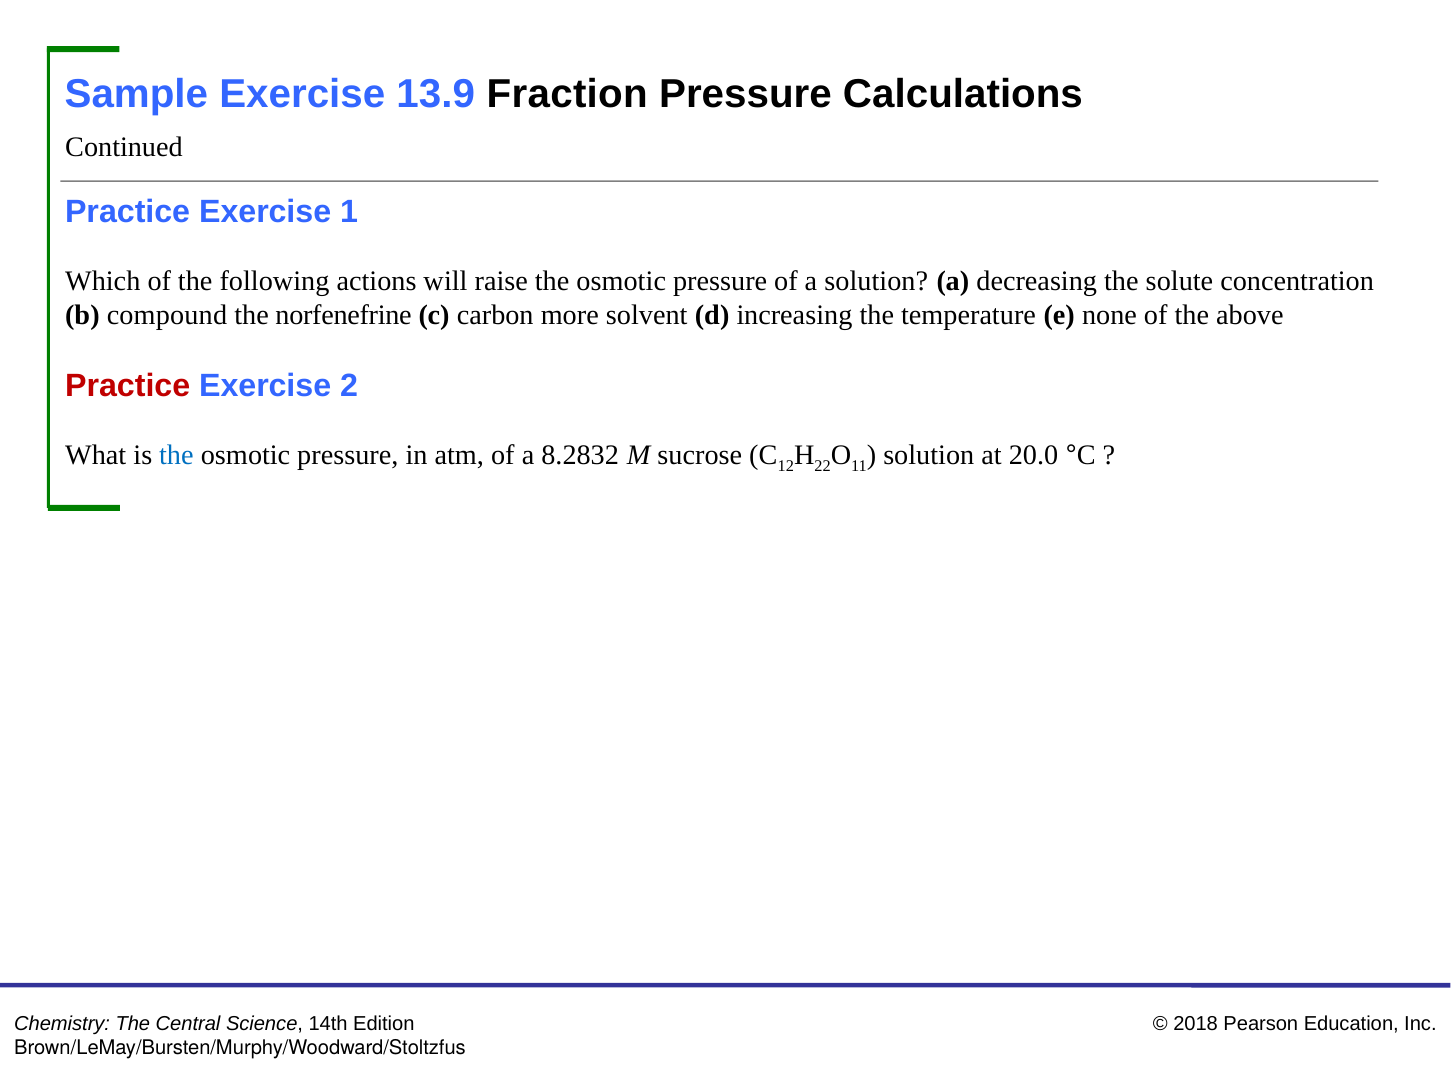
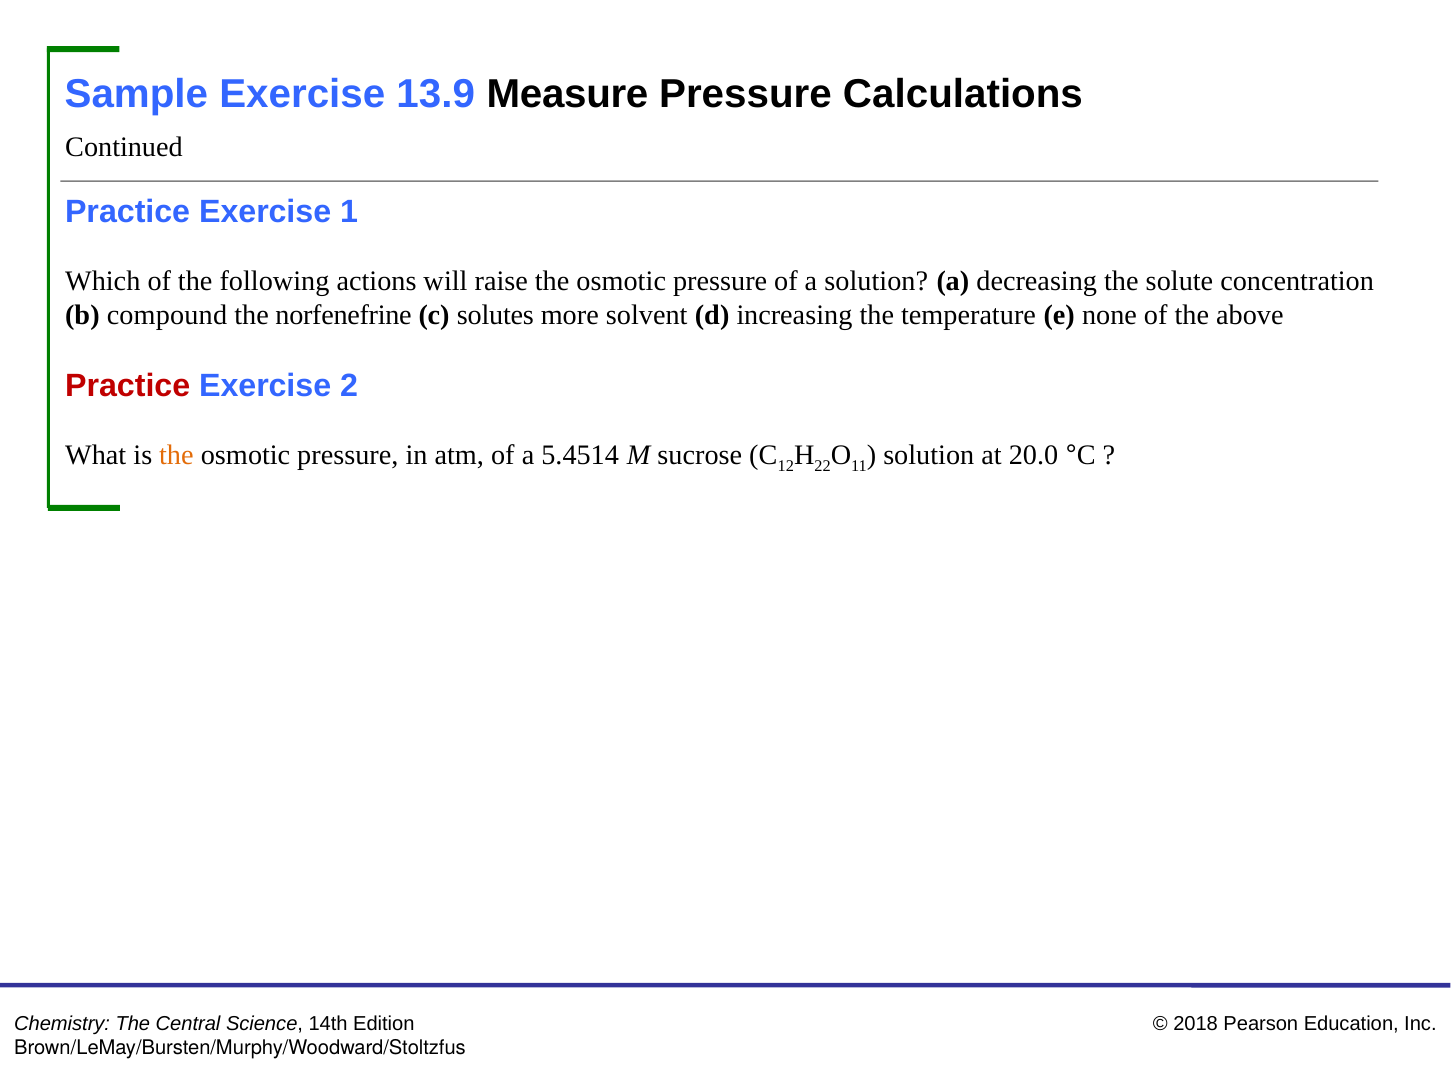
Fraction: Fraction -> Measure (567, 95)
carbon: carbon -> solutes (495, 315)
the colour: blue -> orange (176, 456)
8.2832: 8.2832 -> 5.4514 (580, 456)
